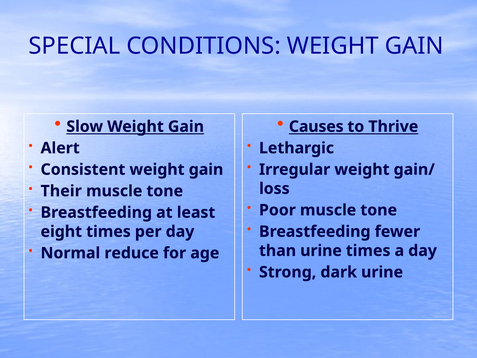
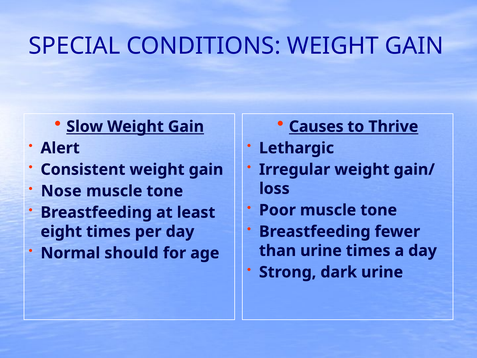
Their: Their -> Nose (61, 191)
reduce: reduce -> should (132, 253)
